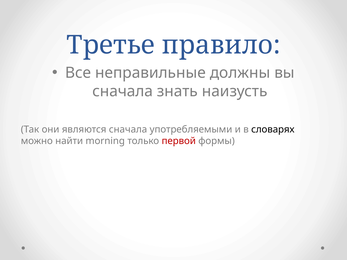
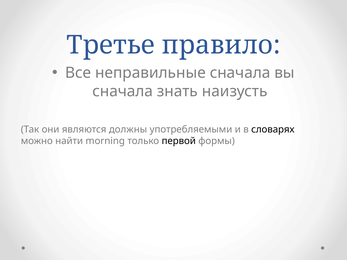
неправильные должны: должны -> сначала (240, 73)
являются сначала: сначала -> должны (128, 130)
первой colour: red -> black (179, 141)
